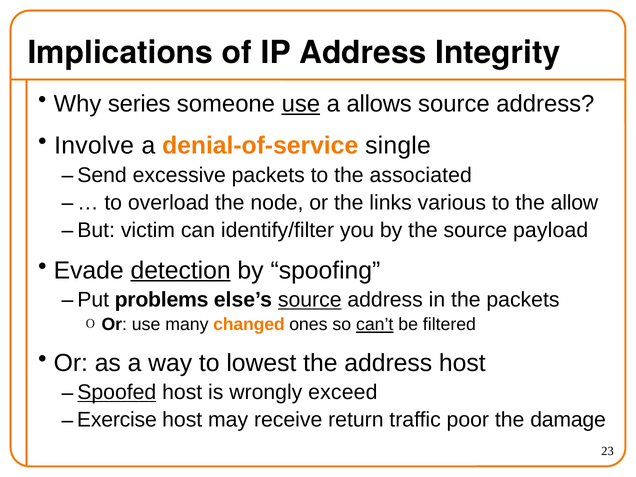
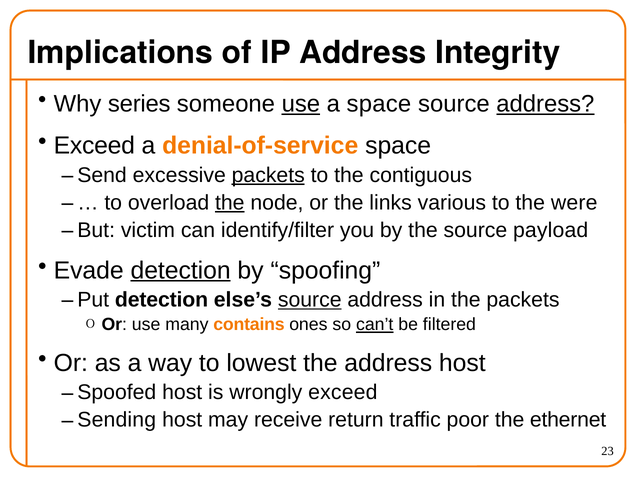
a allows: allows -> space (379, 104)
address underline: none -> present (545, 104)
Involve: Involve -> Exceed (94, 146)
denial-of-service single: single -> space (398, 146)
packets underline: none -> present (268, 175)
associated: associated -> contiguous (421, 175)
the underline: none -> present (230, 203)
allow: allow -> were (574, 203)
Put problems: problems -> detection (162, 300)
changed: changed -> contains (249, 325)
Spoofed underline: present -> none (117, 392)
Exercise: Exercise -> Sending (117, 420)
damage: damage -> ethernet (568, 420)
